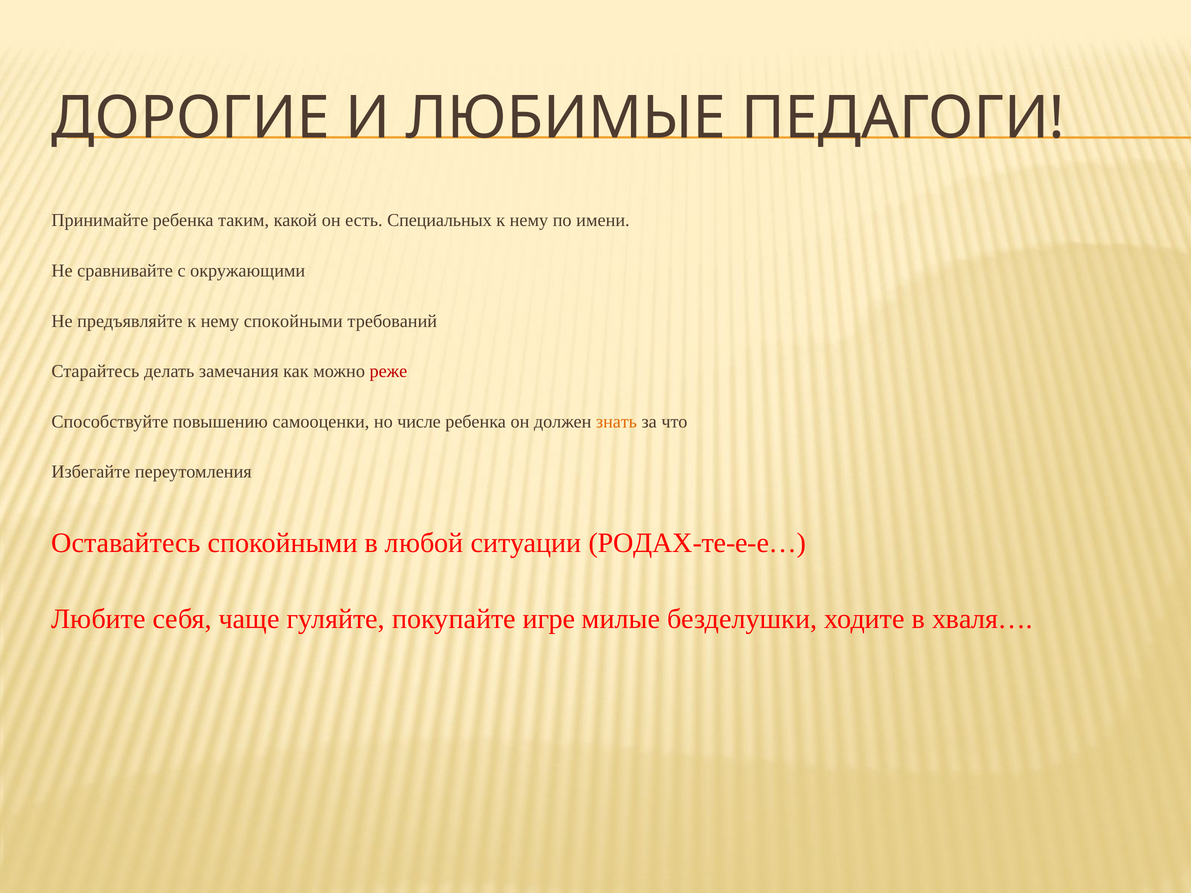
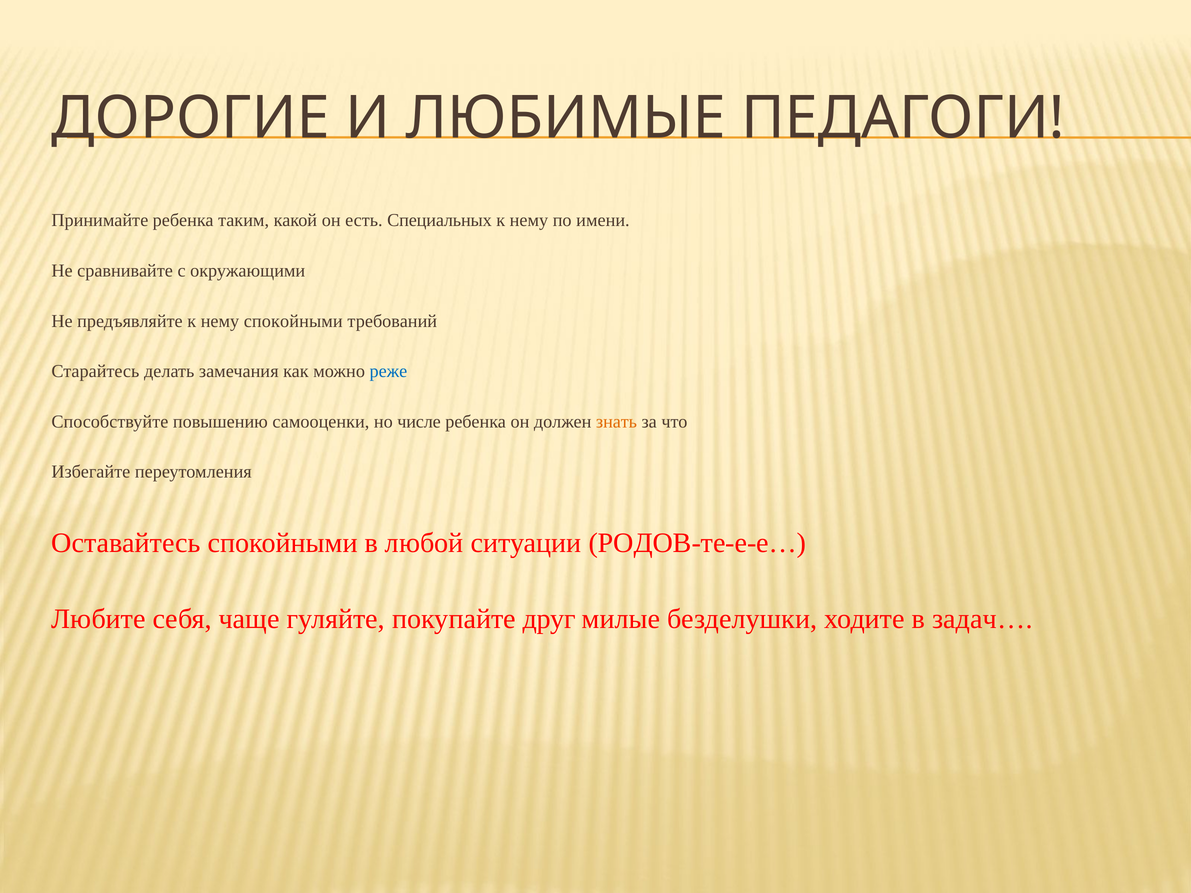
реже colour: red -> blue (388, 371)
РОДАХ-те-е-е…: РОДАХ-те-е-е… -> РОДОВ-те-е-е… (697, 543)
игре: игре -> друг (549, 619)
хваля…: хваля… -> задач… (982, 619)
